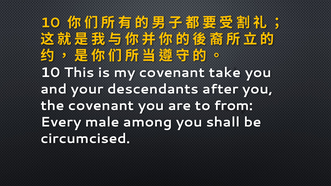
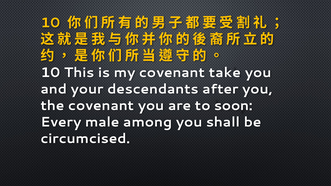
from: from -> soon (233, 106)
